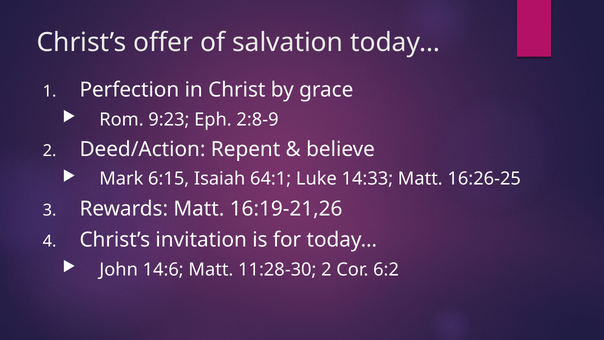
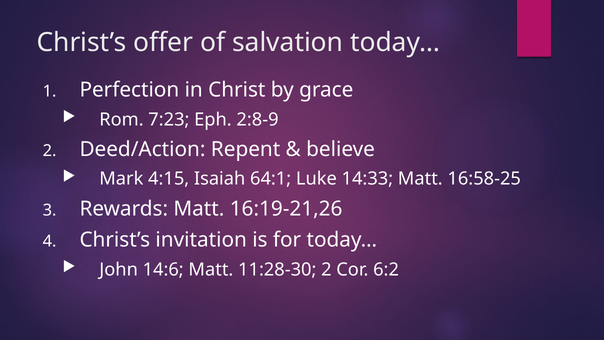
9:23: 9:23 -> 7:23 (169, 119)
6:15: 6:15 -> 4:15 (169, 179)
16:26-25: 16:26-25 -> 16:58-25 (484, 179)
